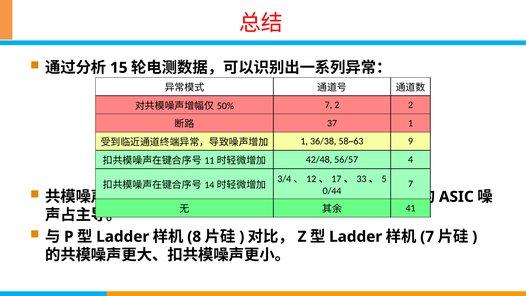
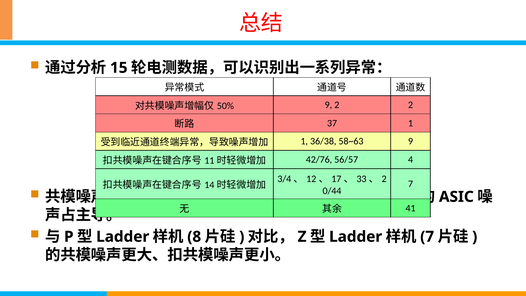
7: 7 -> 9 (328, 105)
42/48: 42/48 -> 42/76 (319, 160)
5: 5 -> 2 (384, 179)
